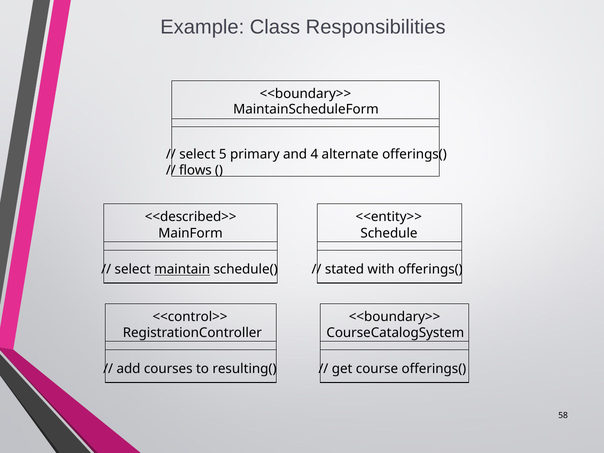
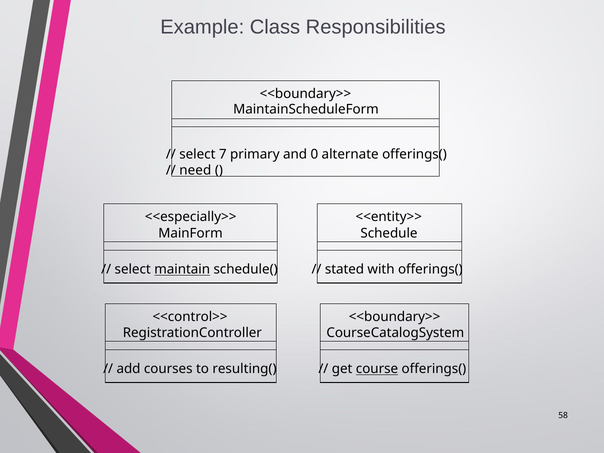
5: 5 -> 7 (223, 154)
4: 4 -> 0 (314, 154)
flows: flows -> need (195, 170)
<<described>>: <<described>> -> <<especially>> (191, 217)
course underline: none -> present (377, 369)
